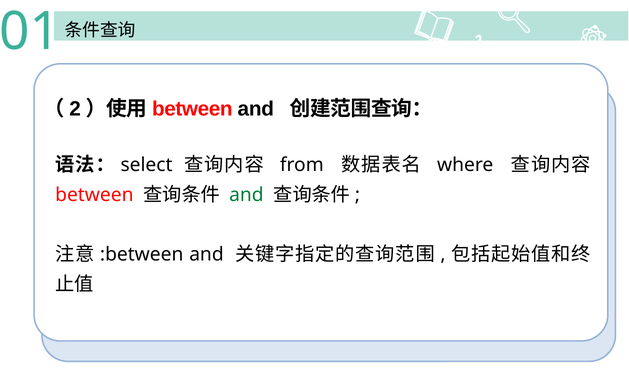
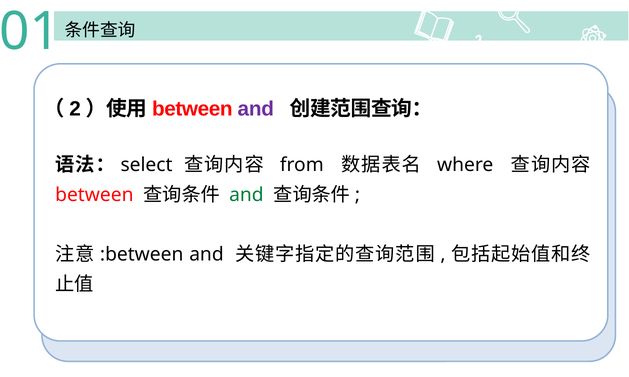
and colour: black -> purple (256, 109)
